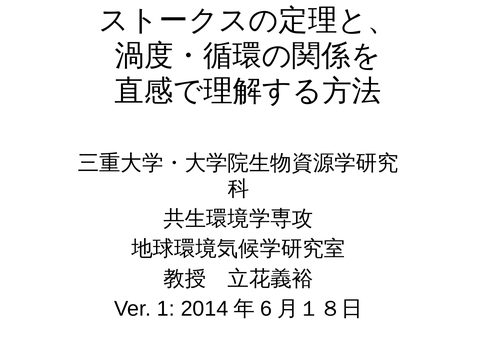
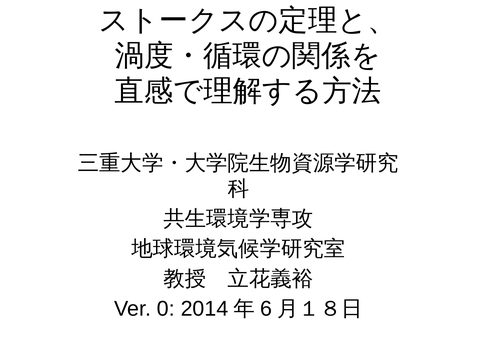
1: 1 -> 0 (166, 308)
